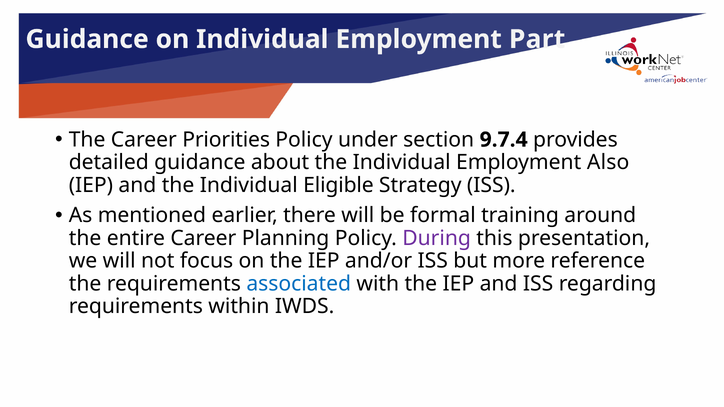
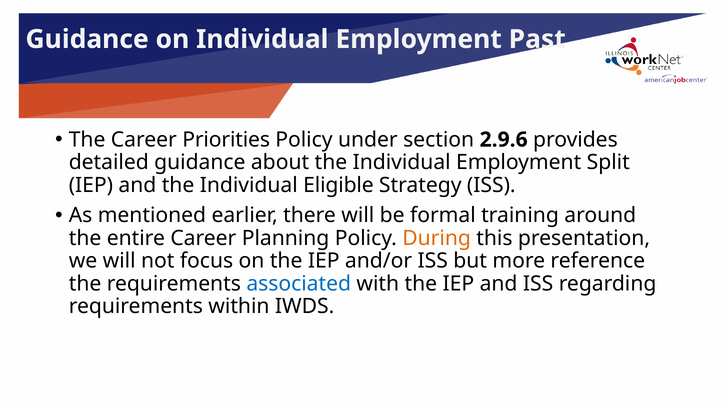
Part: Part -> Past (537, 39)
9.7.4: 9.7.4 -> 2.9.6 (504, 140)
Also: Also -> Split (608, 163)
During colour: purple -> orange (437, 238)
